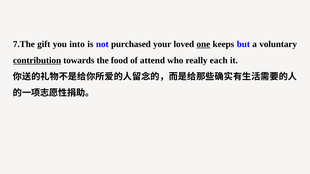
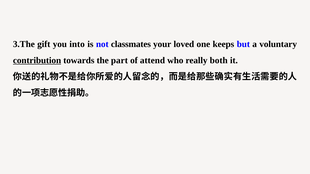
7.The: 7.The -> 3.The (24, 44)
purchased: purchased -> classmates (131, 44)
one underline: present -> none (203, 44)
food: food -> part (119, 61)
each: each -> both (219, 61)
